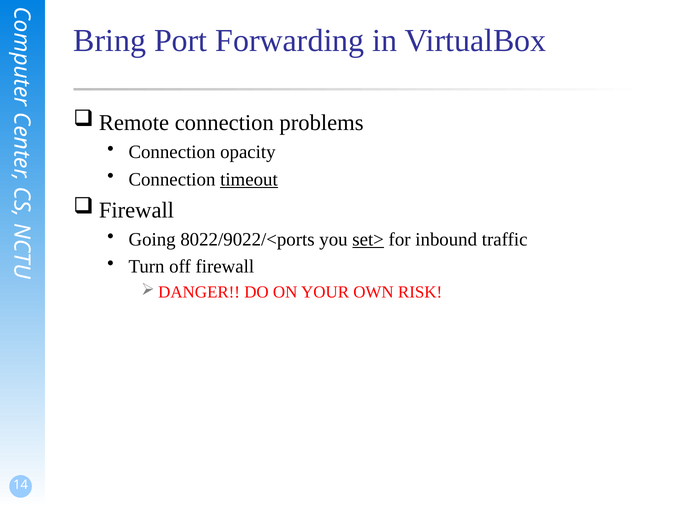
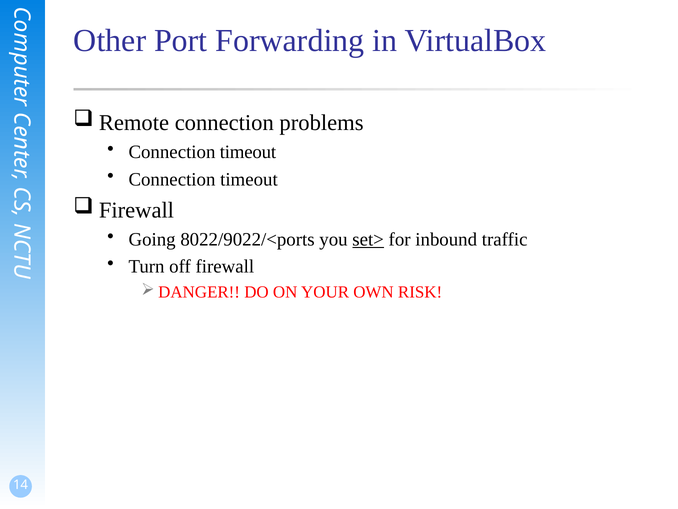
Bring: Bring -> Other (110, 41)
opacity: opacity -> timeout (248, 152)
timeout underline: present -> none (249, 179)
